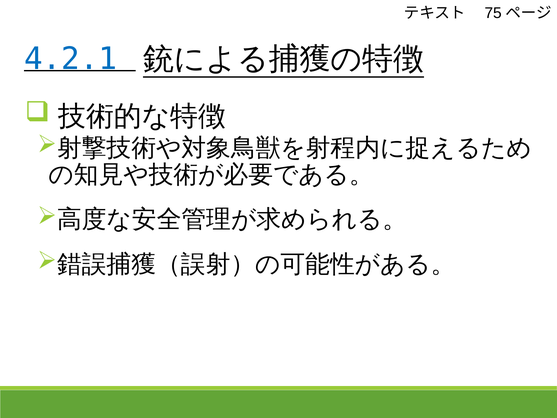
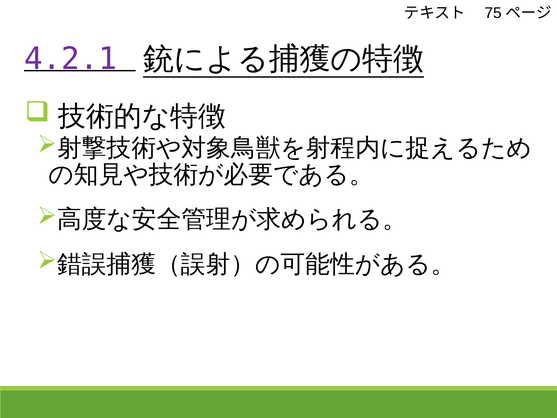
4.2.1 colour: blue -> purple (71, 59)
